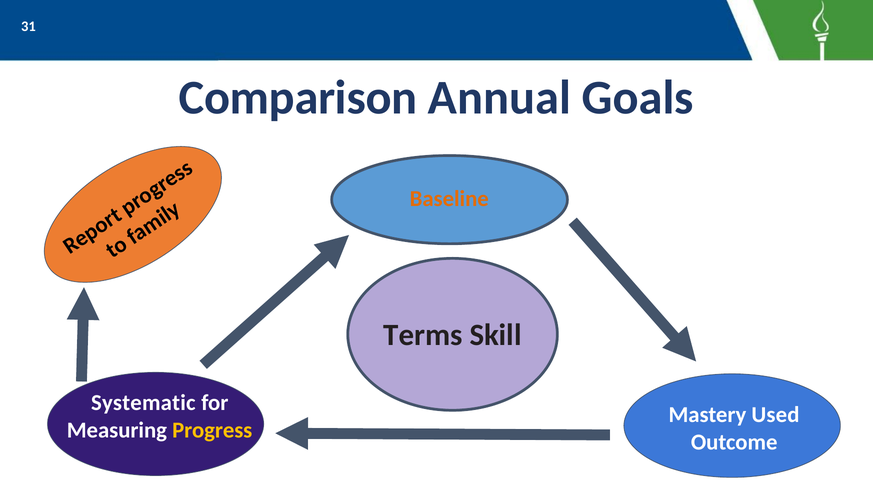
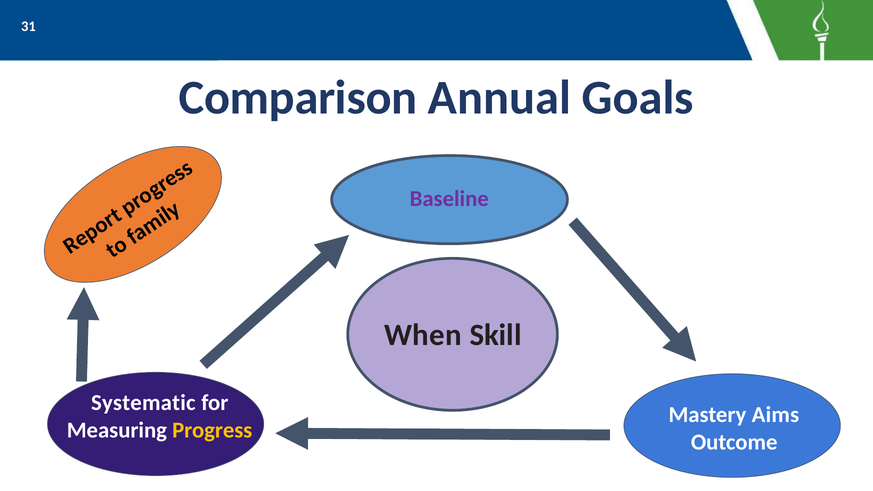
Baseline colour: orange -> purple (449, 199)
Terms: Terms -> When (423, 335)
Used: Used -> Aims (775, 415)
